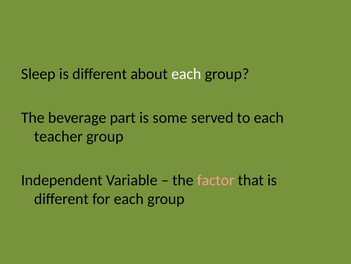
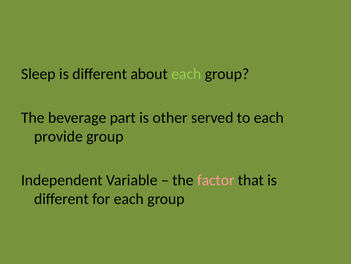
each colour: white -> light green (186, 74)
some: some -> other (170, 117)
teacher: teacher -> provide (59, 136)
